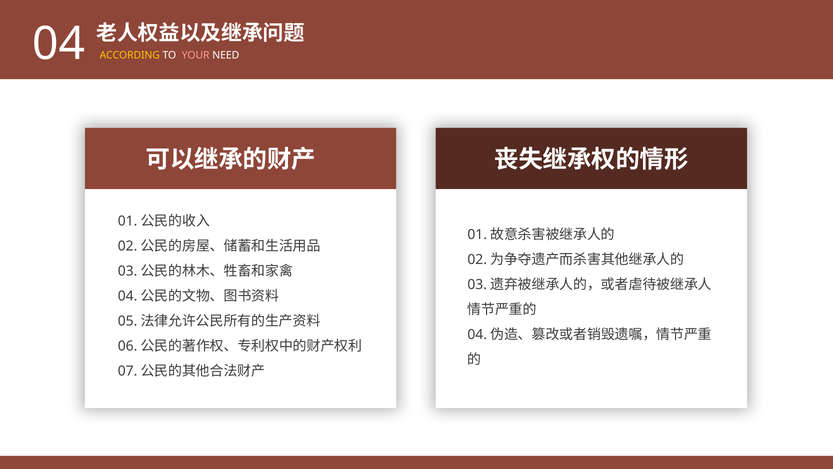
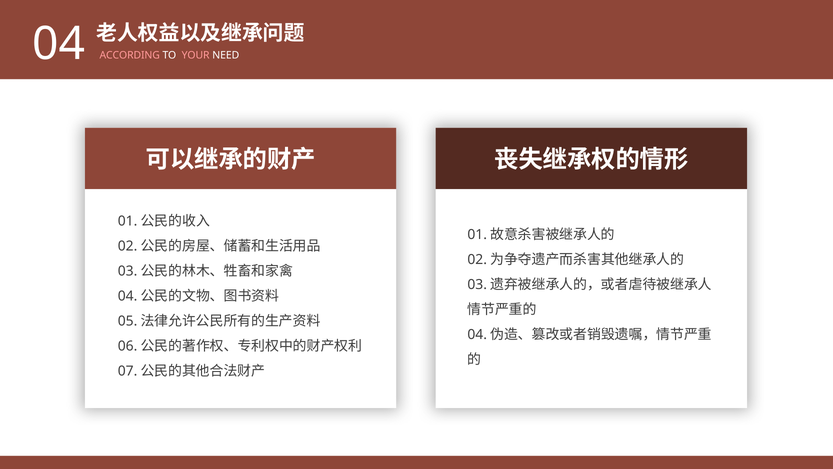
ACCORDING colour: yellow -> pink (130, 55)
